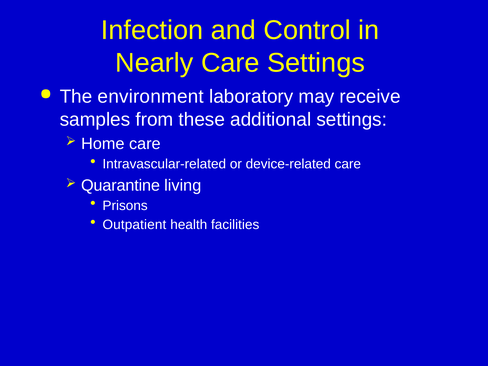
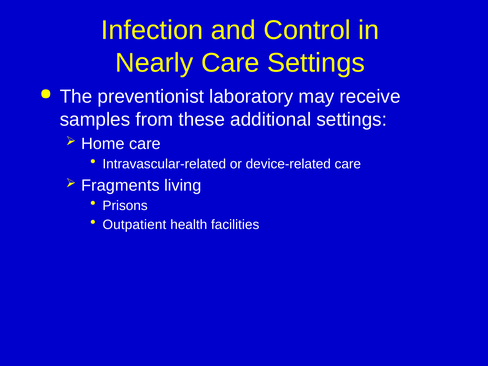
environment: environment -> preventionist (151, 97)
Quarantine: Quarantine -> Fragments (120, 185)
